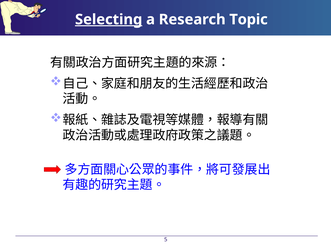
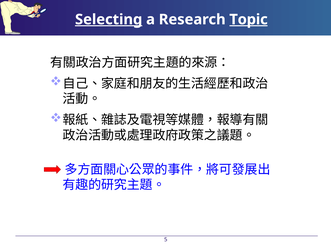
Topic underline: none -> present (249, 19)
